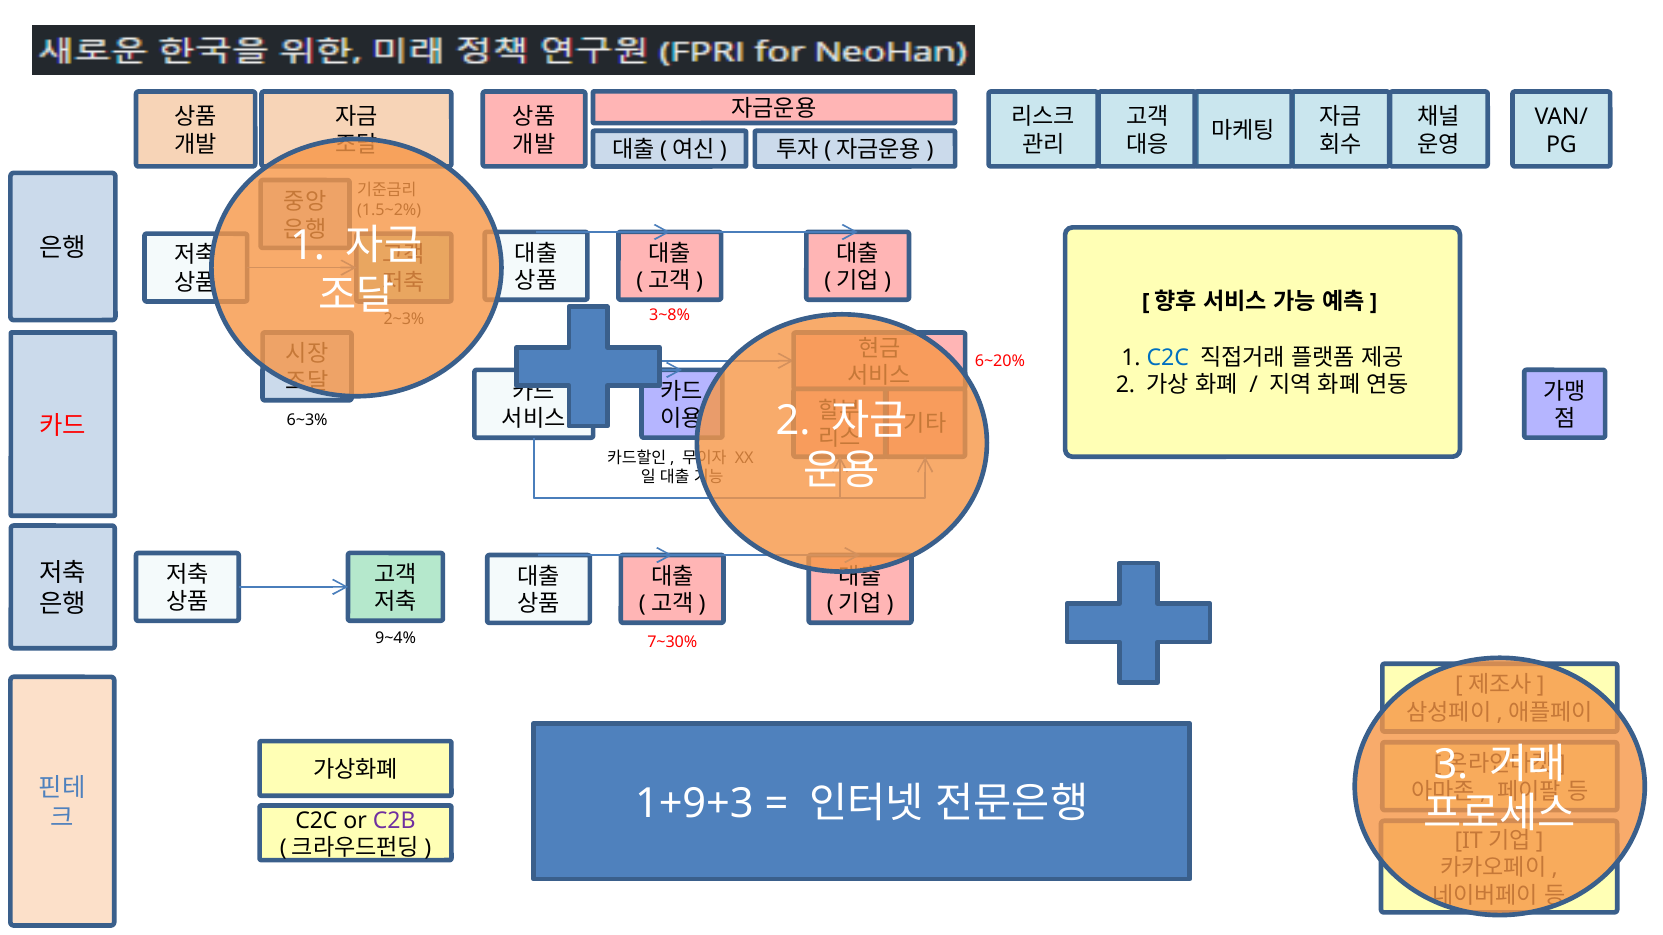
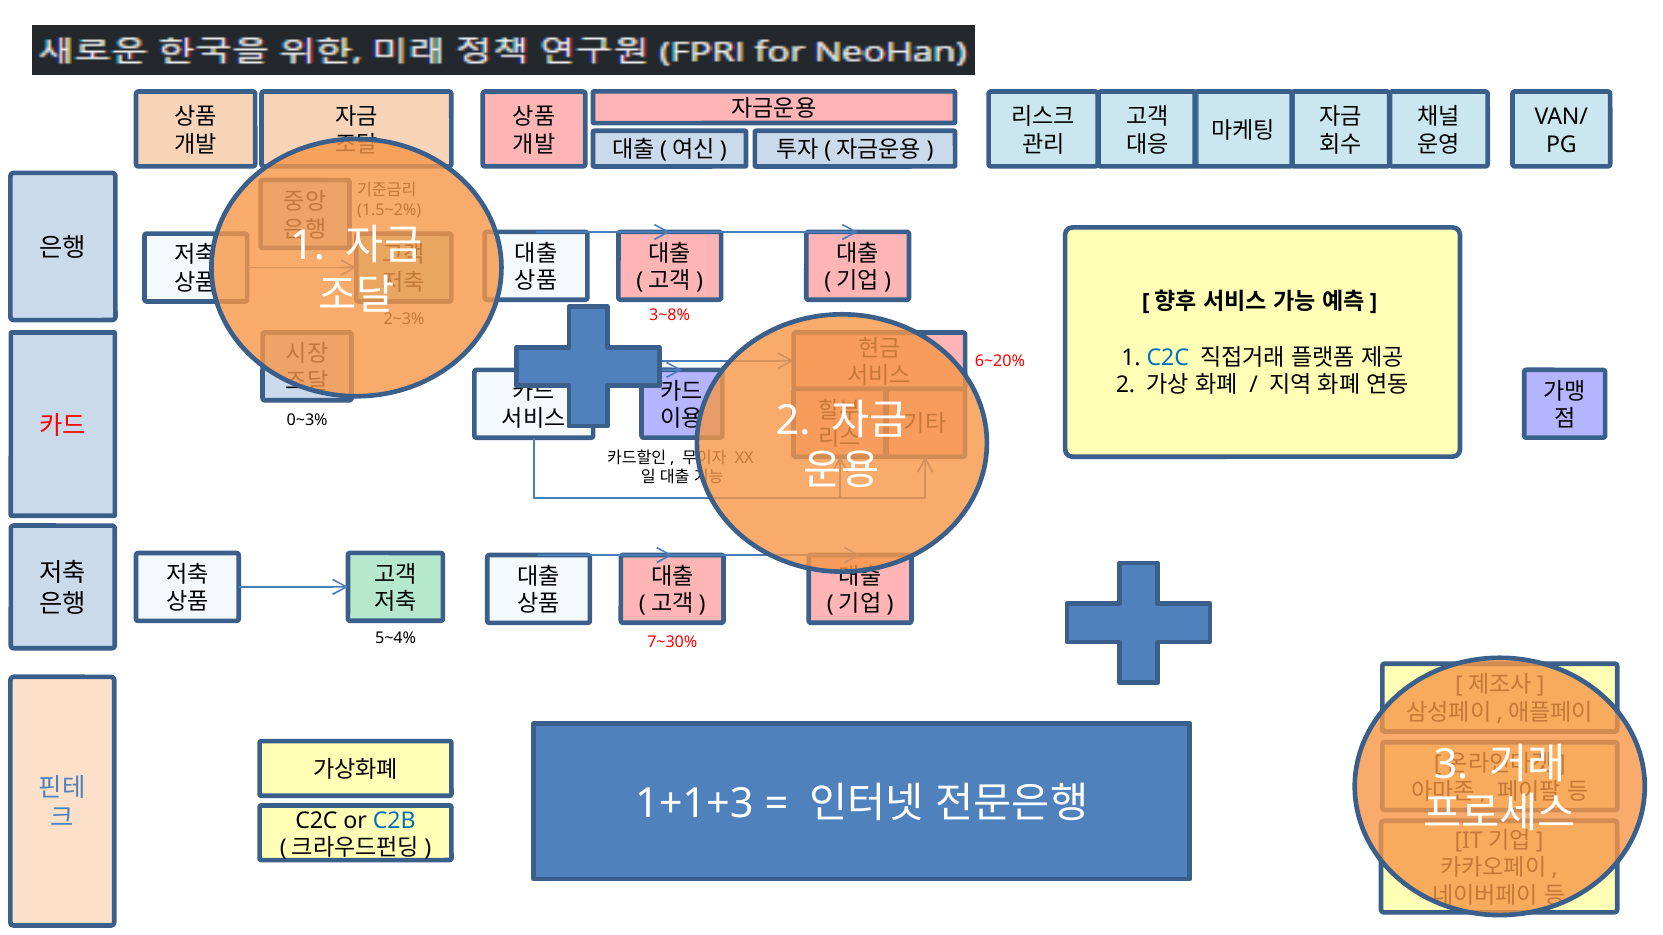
6~3%: 6~3% -> 0~3% (307, 421)
9~4%: 9~4% -> 5~4% (396, 638)
1+9+3: 1+9+3 -> 1+1+3 (694, 804)
C2B colour: purple -> blue (394, 821)
